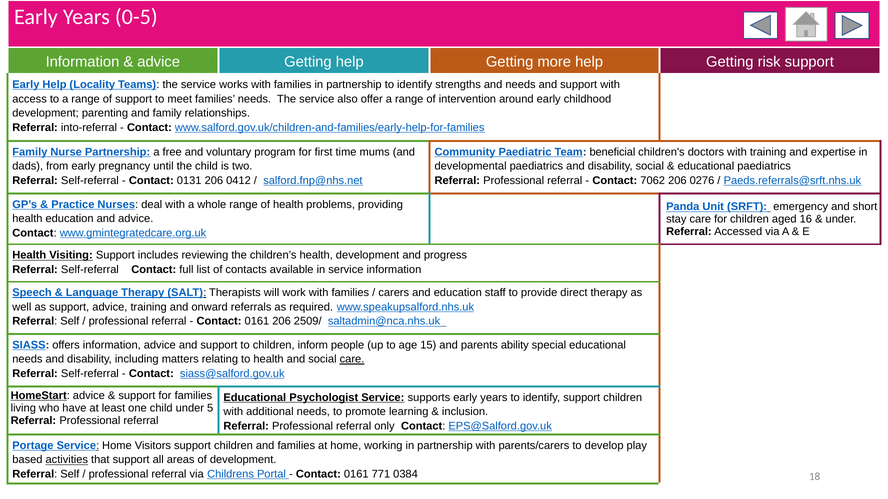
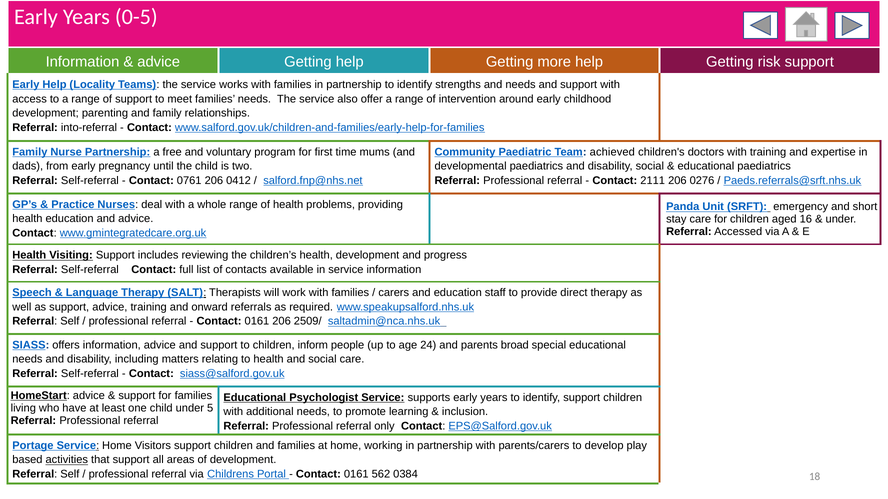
beneficial: beneficial -> achieved (612, 152)
0131: 0131 -> 0761 (189, 181)
7062: 7062 -> 2111 (653, 181)
15: 15 -> 24 (428, 345)
ability: ability -> broad (515, 345)
care underline: present -> none (352, 360)
771: 771 -> 562 (381, 475)
